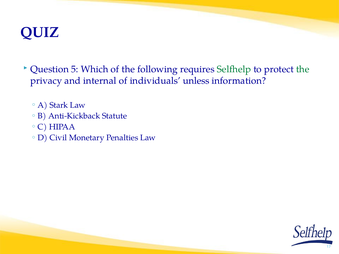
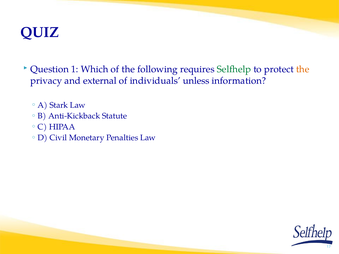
5: 5 -> 1 (75, 69)
the colour: green -> orange (303, 69)
internal: internal -> external (100, 81)
